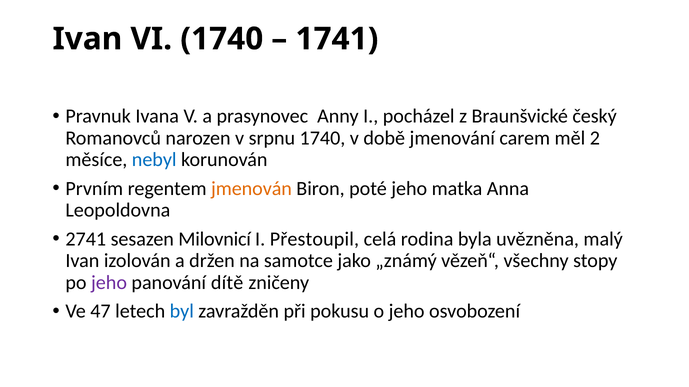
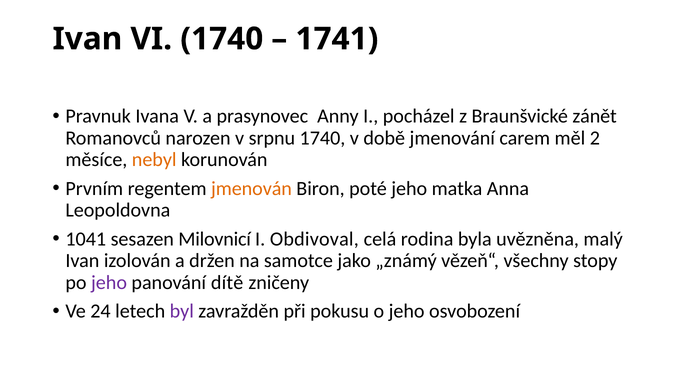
český: český -> zánět (595, 116)
nebyl colour: blue -> orange (154, 160)
2741: 2741 -> 1041 (86, 239)
Přestoupil: Přestoupil -> Obdivoval (314, 239)
47: 47 -> 24 (100, 312)
byl colour: blue -> purple (182, 312)
